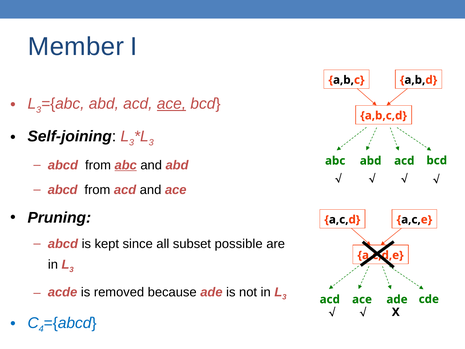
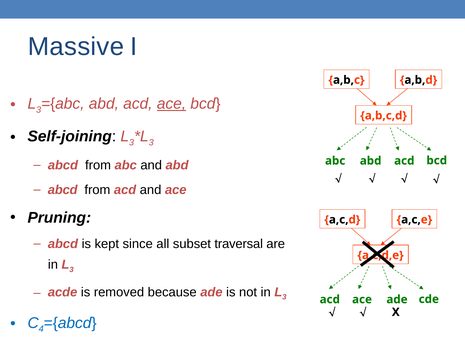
Member: Member -> Massive (76, 47)
abc underline: present -> none (126, 165)
possible: possible -> traversal (239, 244)
